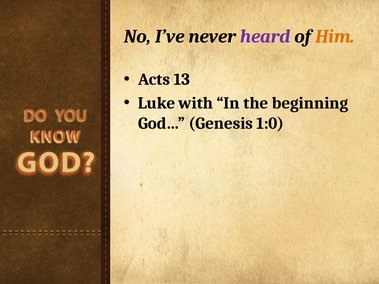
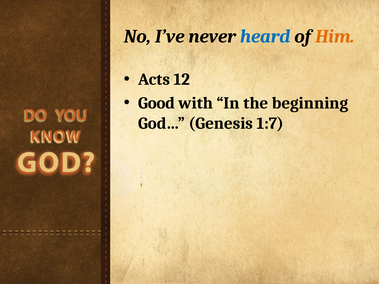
heard colour: purple -> blue (265, 36)
13: 13 -> 12 (182, 80)
Luke: Luke -> Good (156, 103)
1:0: 1:0 -> 1:7 (270, 123)
